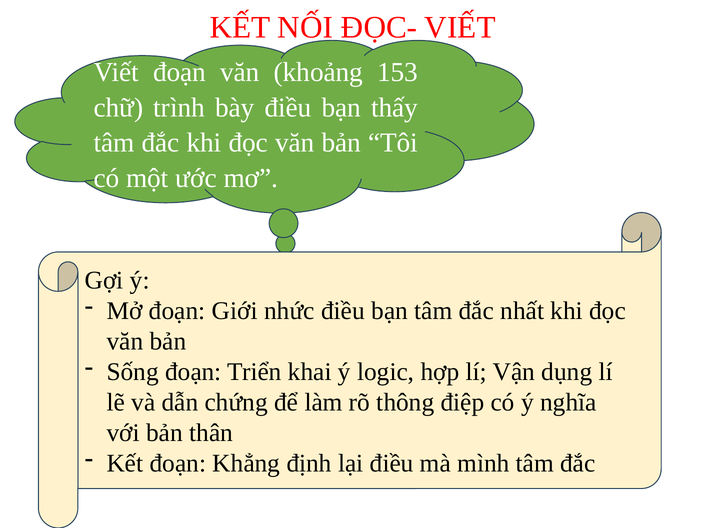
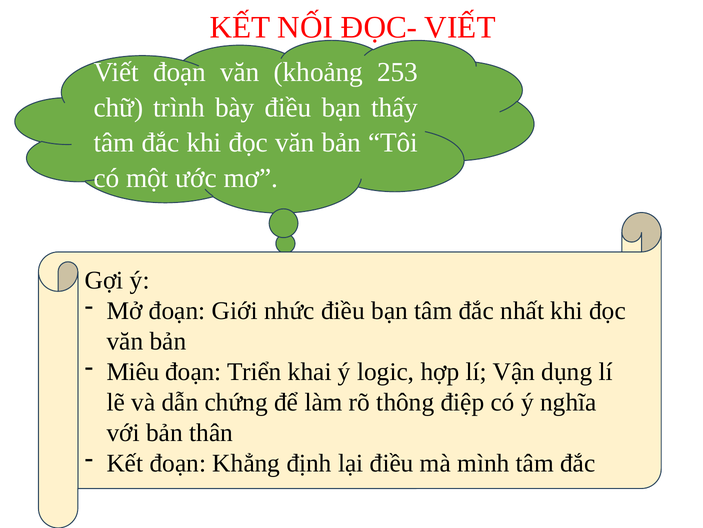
153: 153 -> 253 (398, 72)
Sống: Sống -> Miêu (133, 371)
